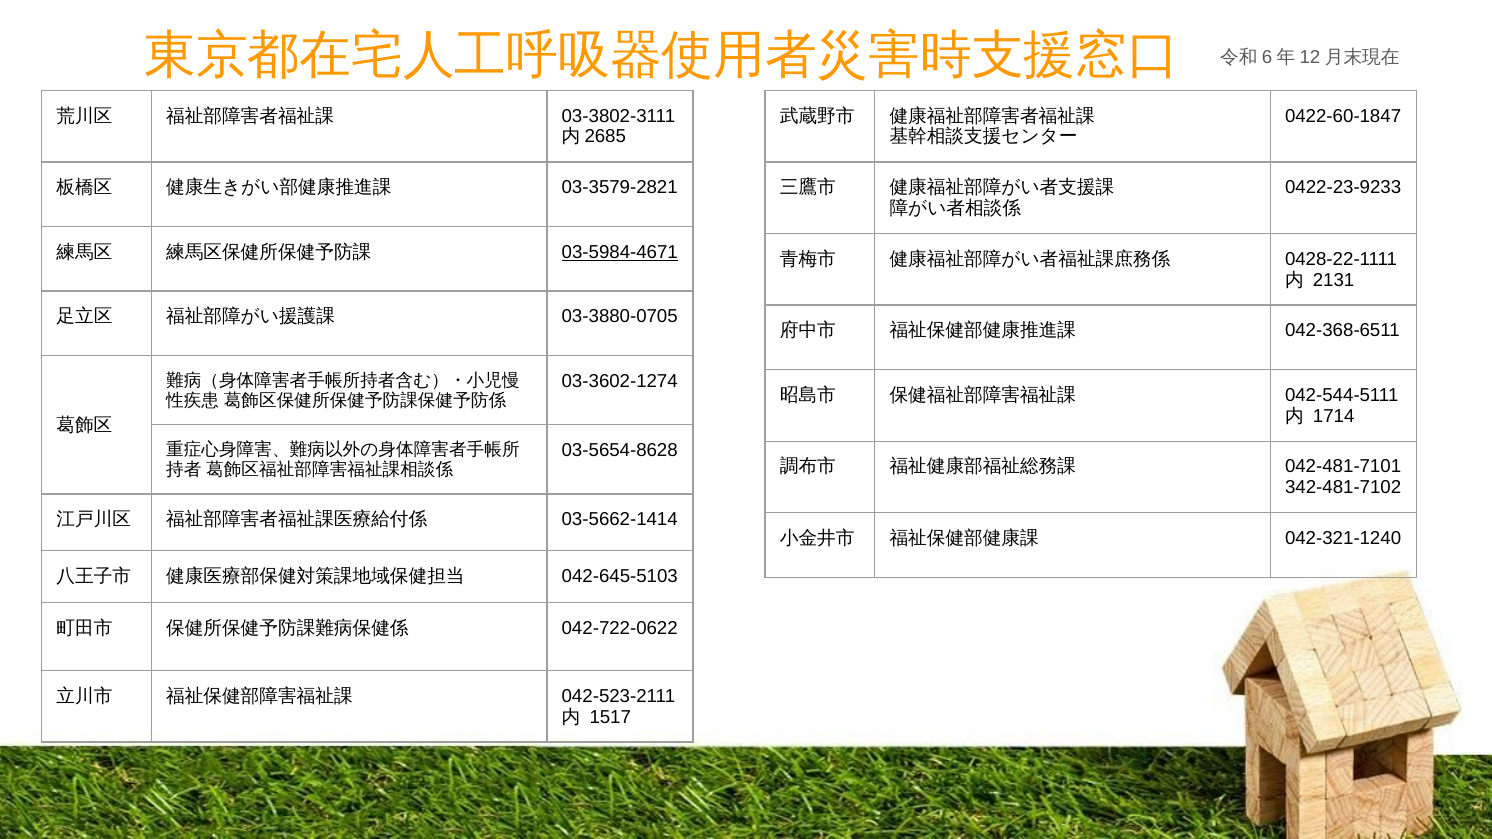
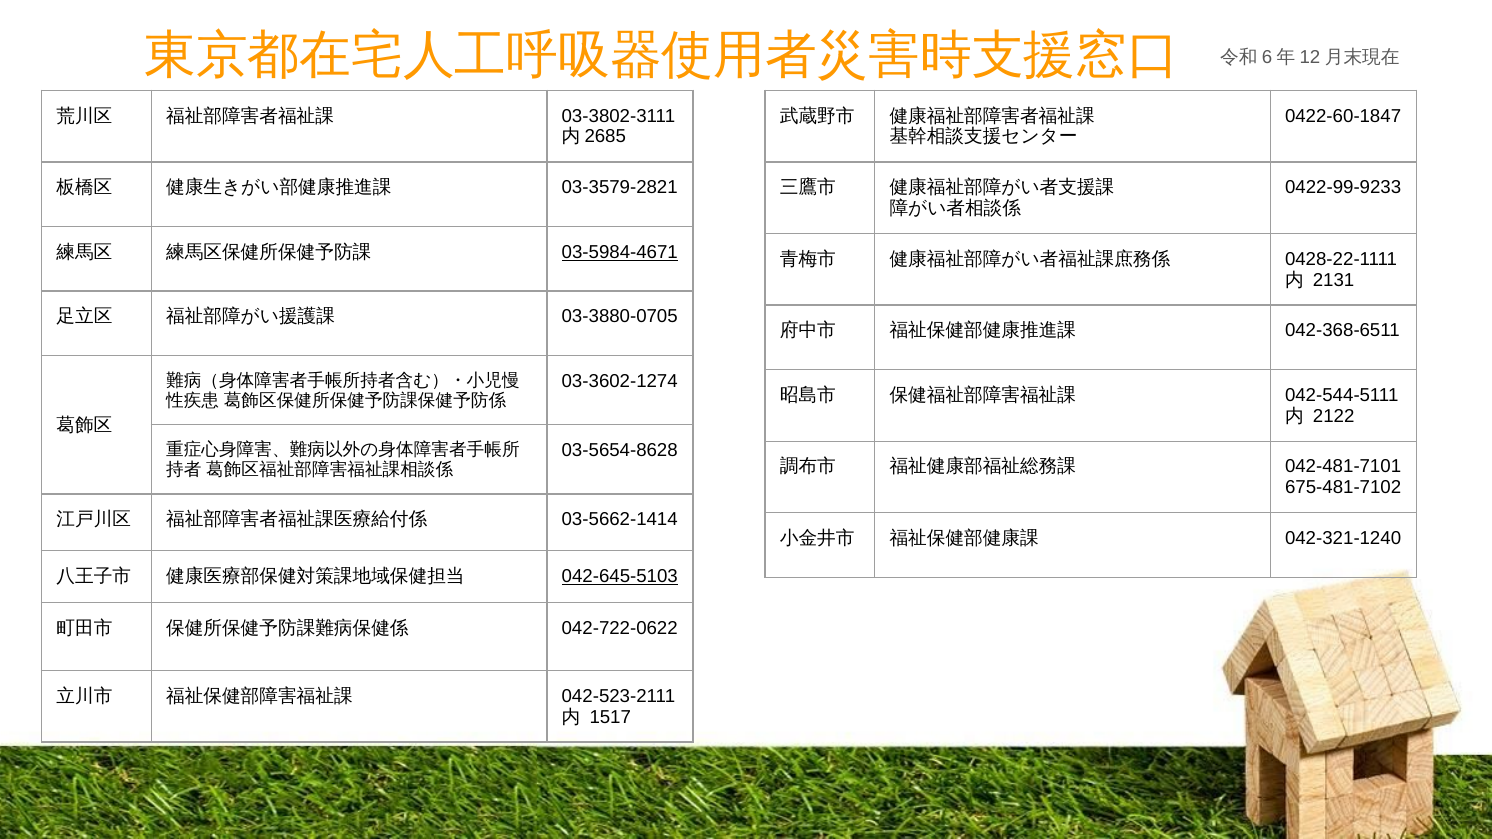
0422-23-9233: 0422-23-9233 -> 0422-99-9233 (1343, 188)
1714: 1714 -> 2122 (1334, 416)
342-481-7102: 342-481-7102 -> 675-481-7102 (1343, 488)
042-645-5103 underline: none -> present (620, 576)
